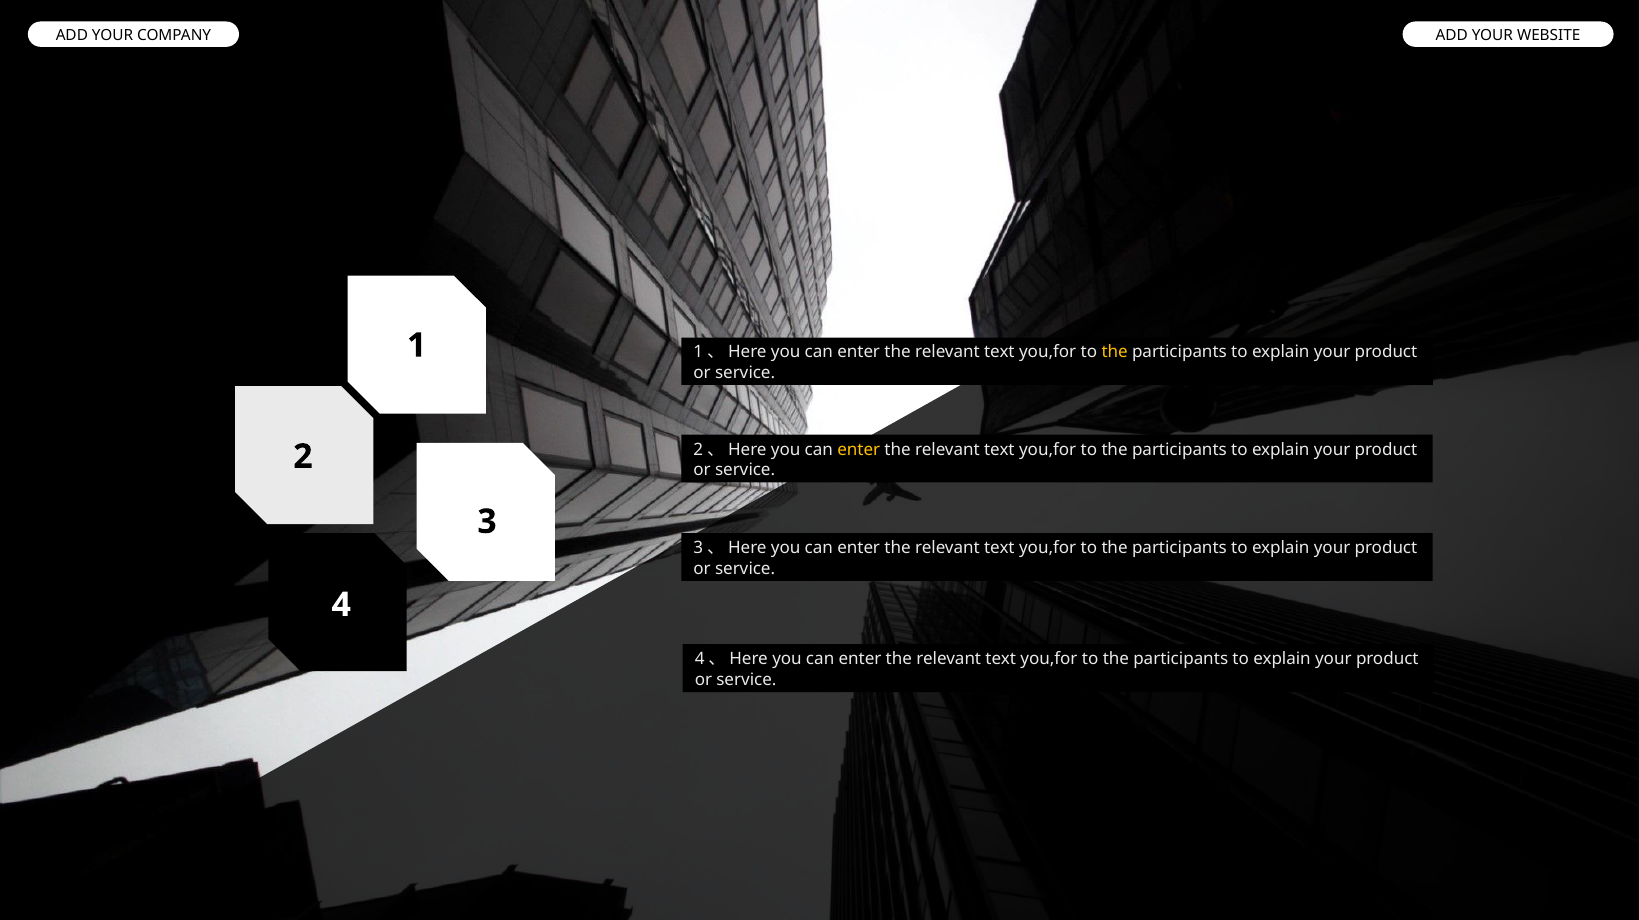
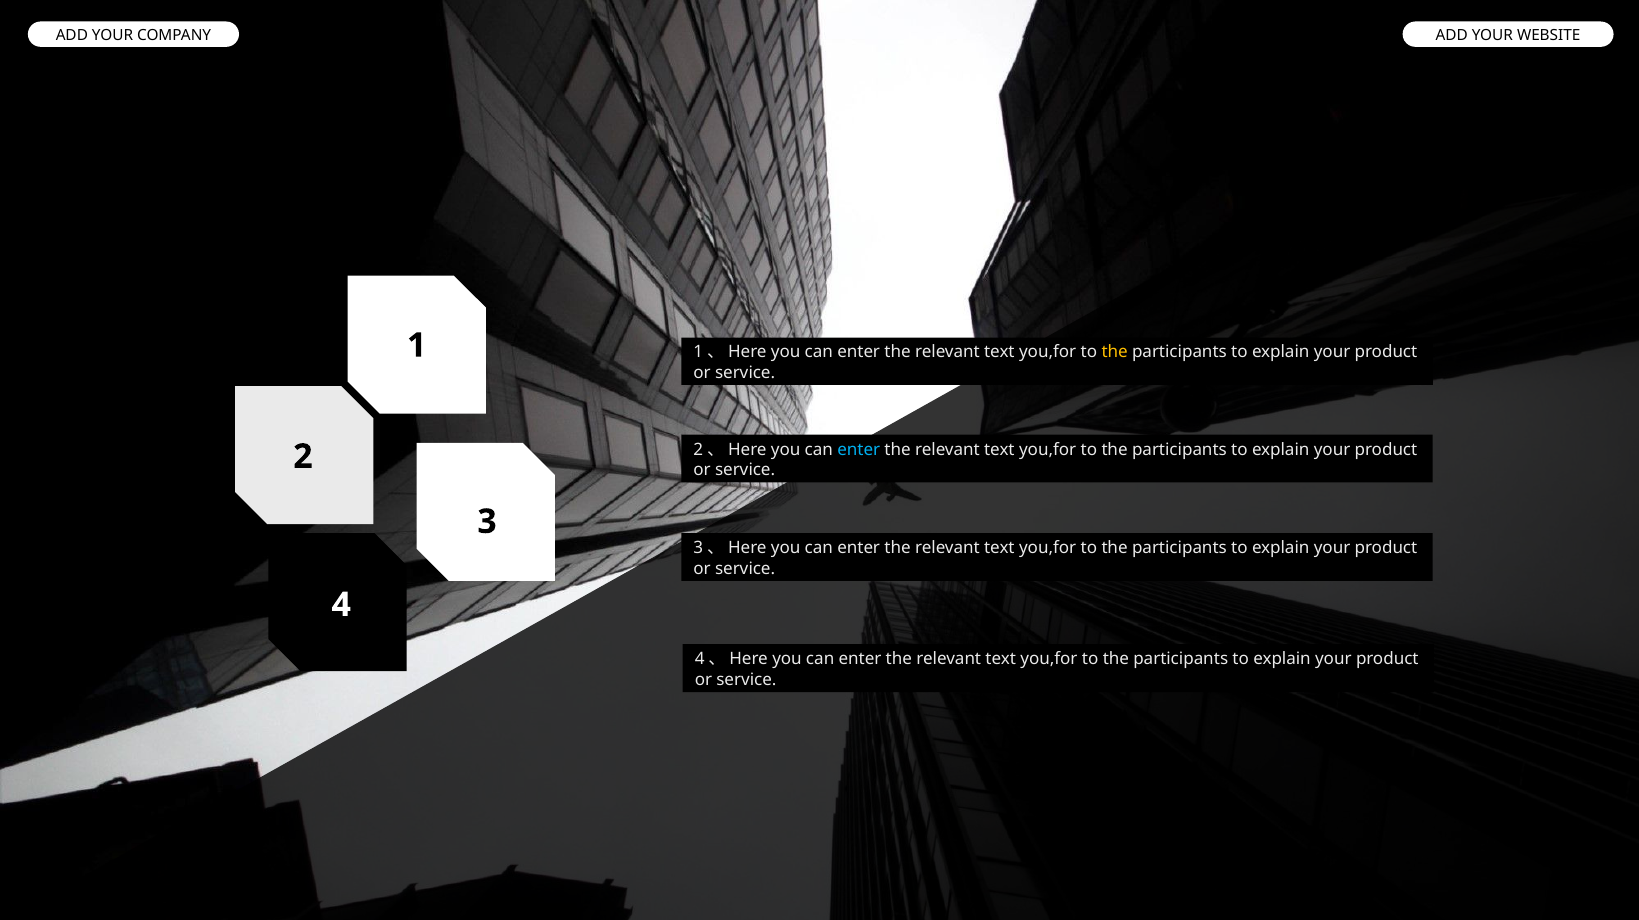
enter colour: yellow -> light blue (859, 450)
